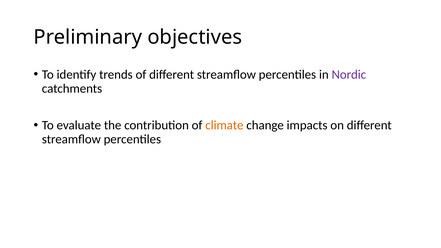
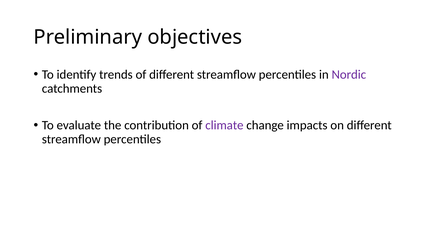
climate colour: orange -> purple (224, 125)
